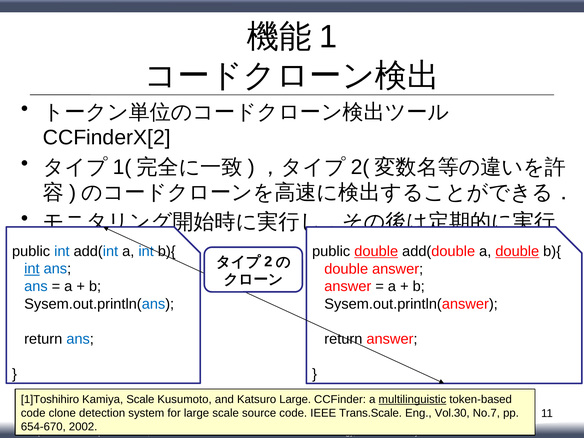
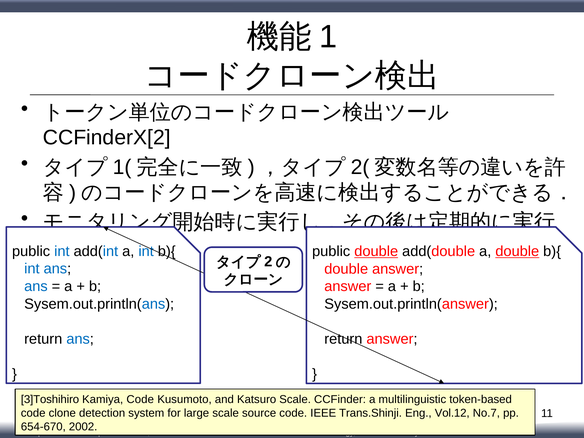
int underline: present -> none (32, 269)
1]Toshihiro: 1]Toshihiro -> 3]Toshihiro (50, 400)
Kamiya Scale: Scale -> Code (140, 400)
Katsuro Large: Large -> Scale (295, 400)
multilinguistic underline: present -> none (412, 400)
Trans.Scale: Trans.Scale -> Trans.Shinji (371, 413)
Vol.30: Vol.30 -> Vol.12 (452, 413)
